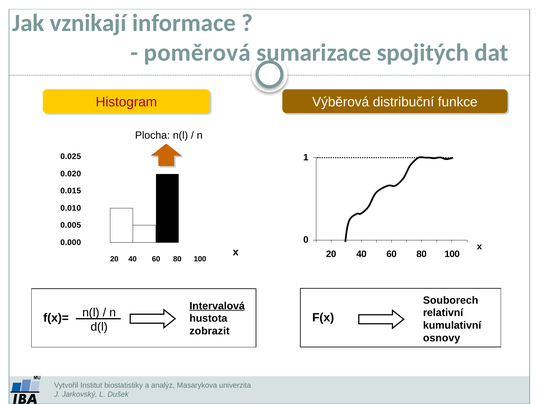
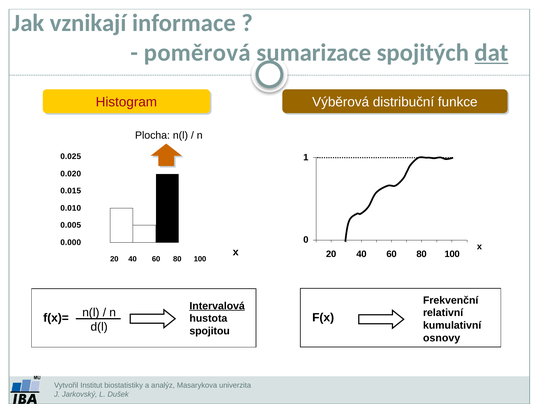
dat underline: none -> present (491, 53)
Souborech: Souborech -> Frekvenční (451, 300)
zobrazit: zobrazit -> spojitou (210, 331)
